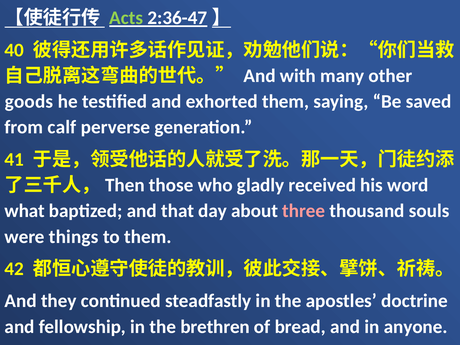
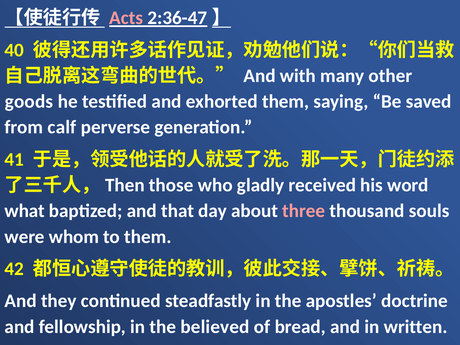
Acts colour: light green -> pink (126, 18)
things: things -> whom (74, 237)
brethren: brethren -> believed (215, 327)
anyone: anyone -> written (416, 327)
